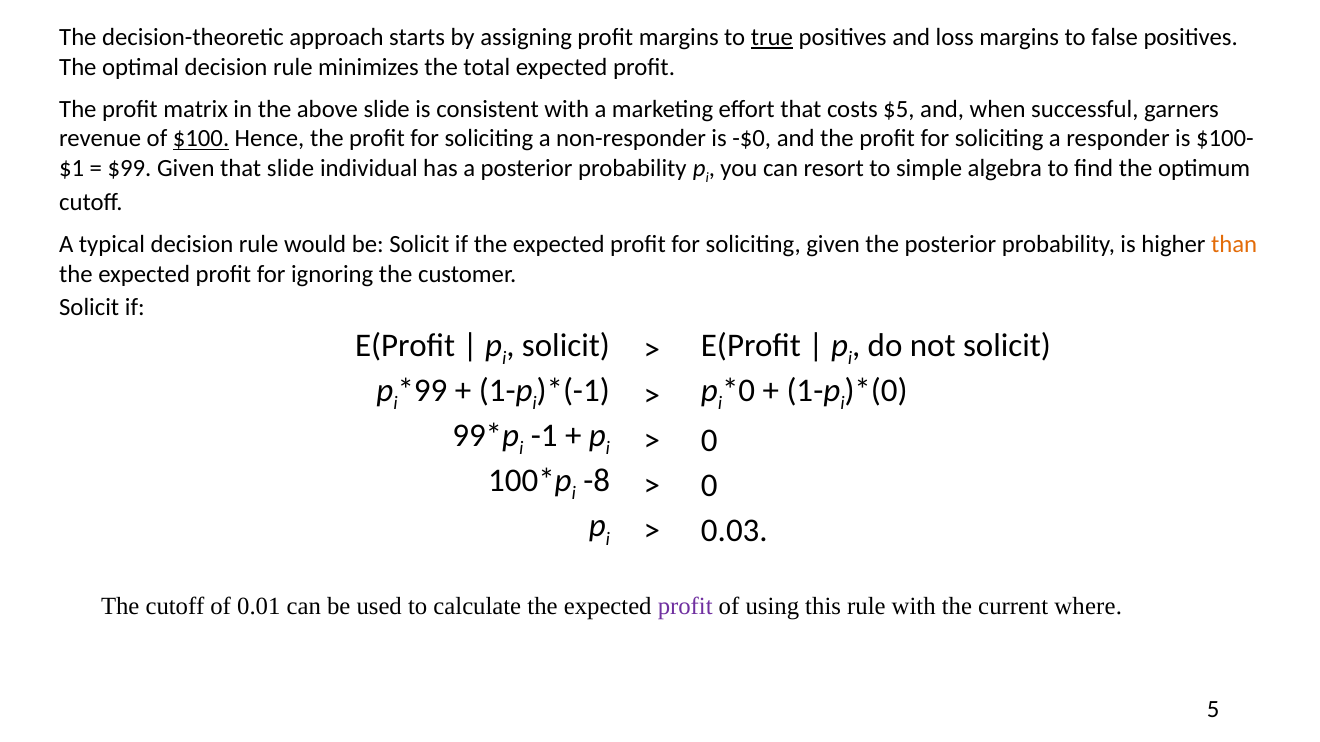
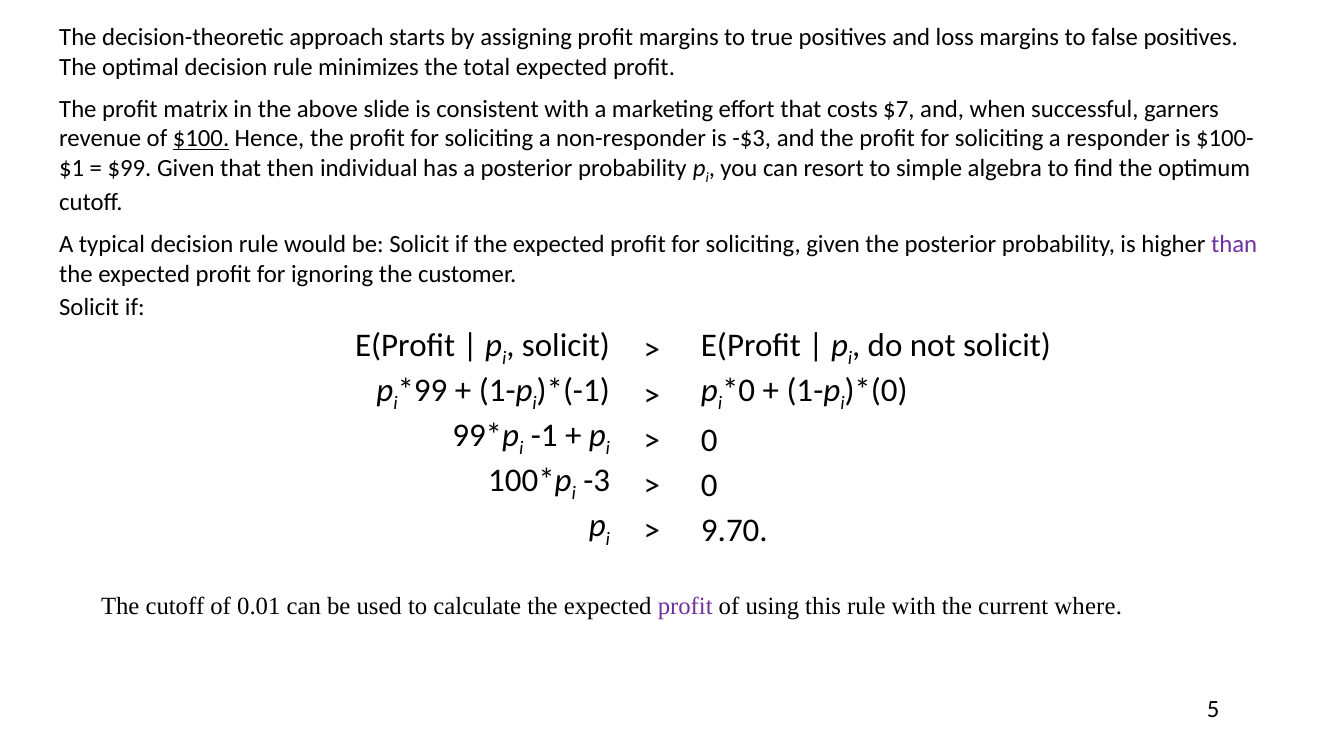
true underline: present -> none (772, 37)
$5: $5 -> $7 (899, 109)
-$0: -$0 -> -$3 (752, 139)
that slide: slide -> then (291, 169)
than colour: orange -> purple (1234, 244)
-8: -8 -> -3 (597, 481)
0.03: 0.03 -> 9.70 (734, 531)
